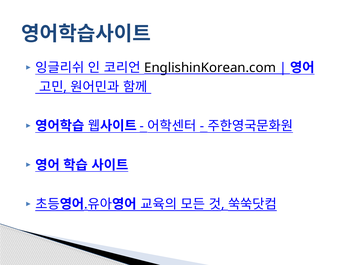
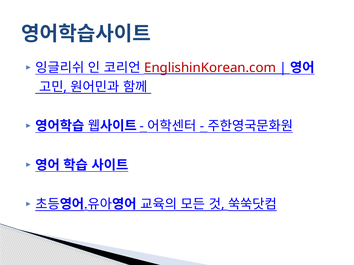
EnglishinKorean.com colour: black -> red (210, 68)
